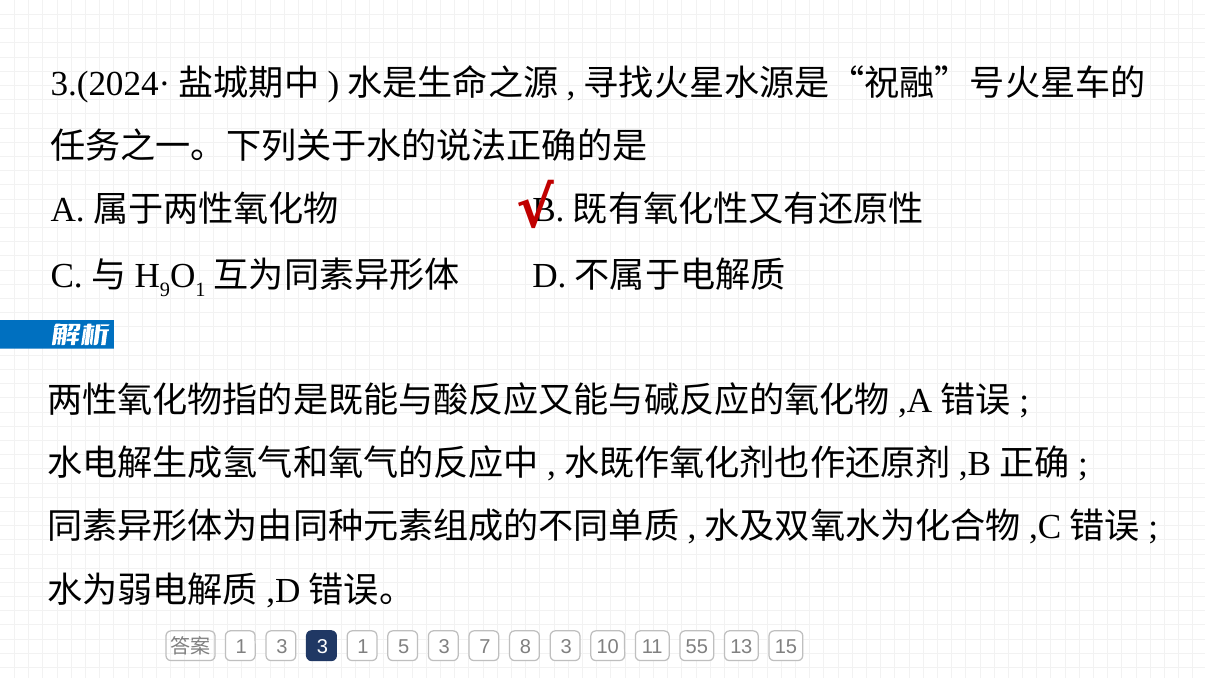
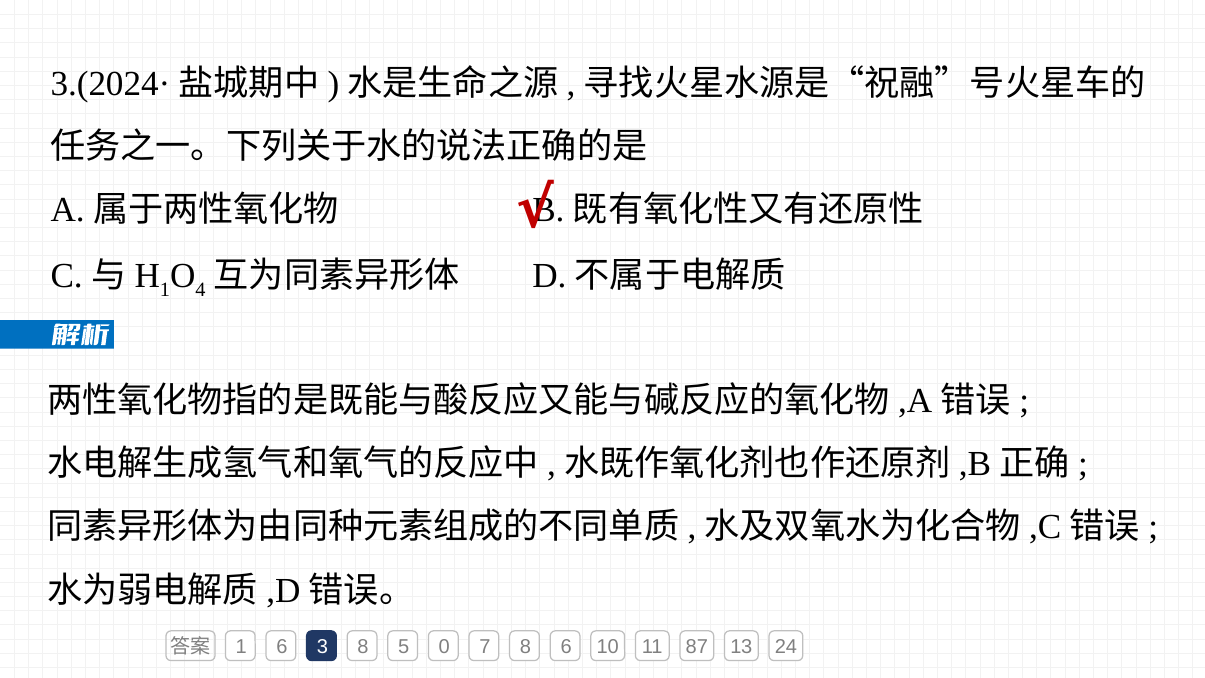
9: 9 -> 1 (165, 290)
1: 1 -> 4 (200, 290)
1 3: 3 -> 6 (282, 647)
3 1: 1 -> 8 (363, 647)
5 3: 3 -> 0 (444, 647)
8 3: 3 -> 6 (566, 647)
55: 55 -> 87 (697, 647)
15: 15 -> 24 (786, 647)
